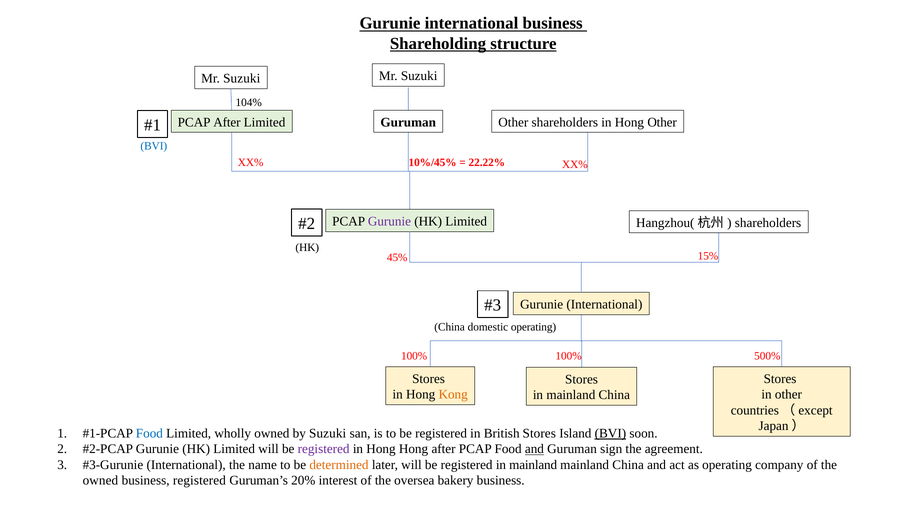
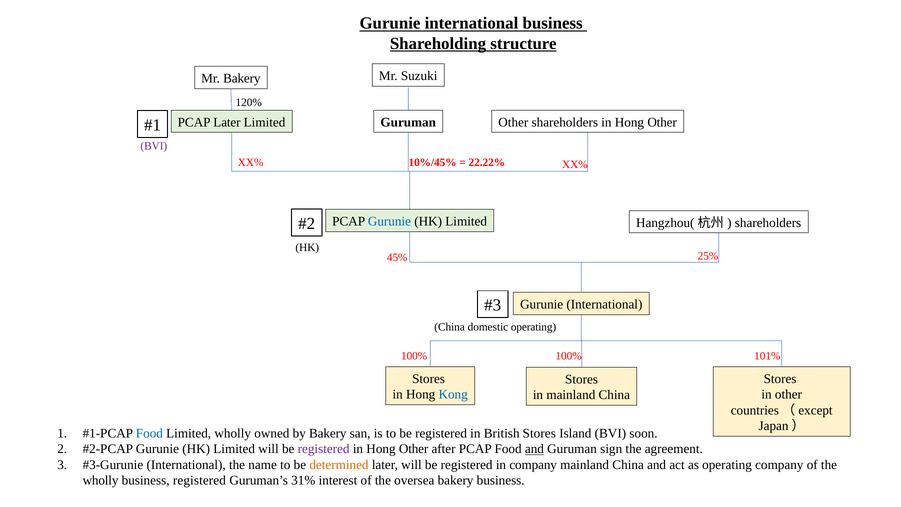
Suzuki: Suzuki -> Bakery (242, 78)
104%: 104% -> 120% (249, 102)
PCAP After: After -> Later (227, 122)
BVI colour: blue -> purple (154, 146)
Gurunie colour: purple -> blue (389, 221)
15%: 15% -> 25% (708, 256)
500%: 500% -> 101% (767, 356)
Kong colour: orange -> blue (453, 394)
by Suzuki: Suzuki -> Bakery (328, 433)
BVI underline: present -> none (610, 433)
Hong: Hong -> Other (414, 449)
registered in mainland: mainland -> company (533, 465)
owned: owned -> wholly (101, 480)
20%: 20% -> 31% (303, 480)
